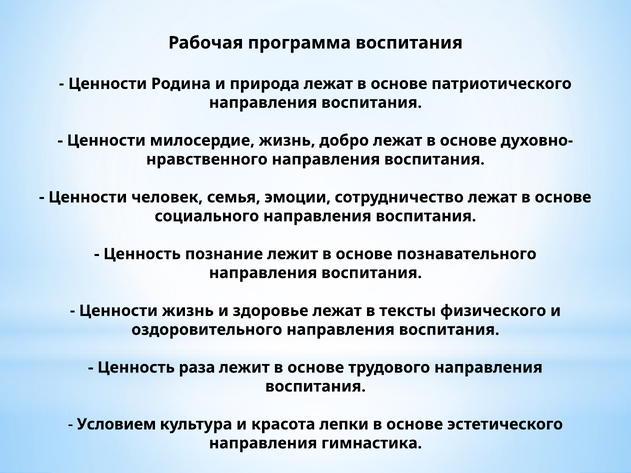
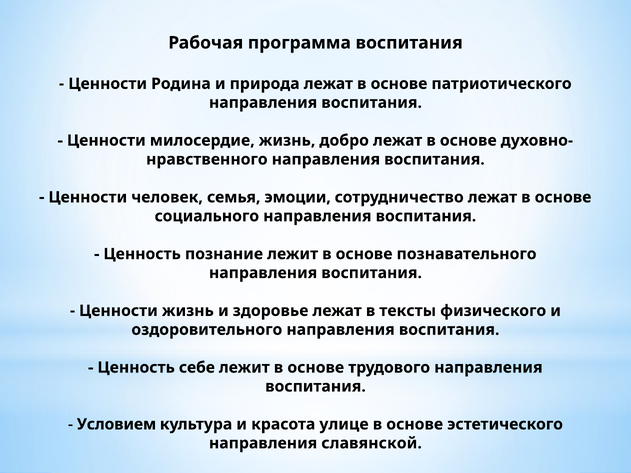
раза: раза -> себе (197, 368)
лепки: лепки -> улице (344, 424)
гимнастика: гимнастика -> славянской (372, 443)
